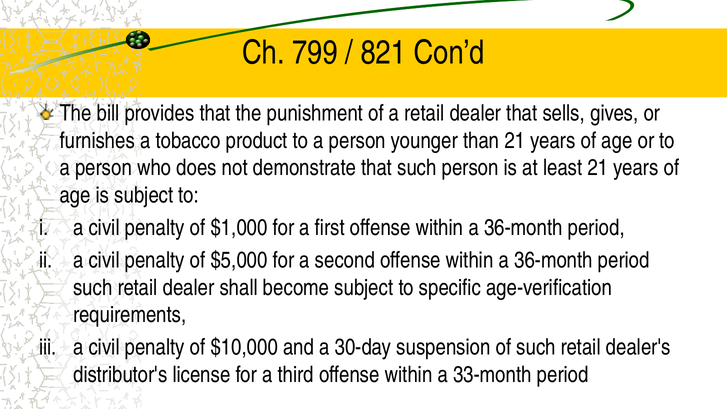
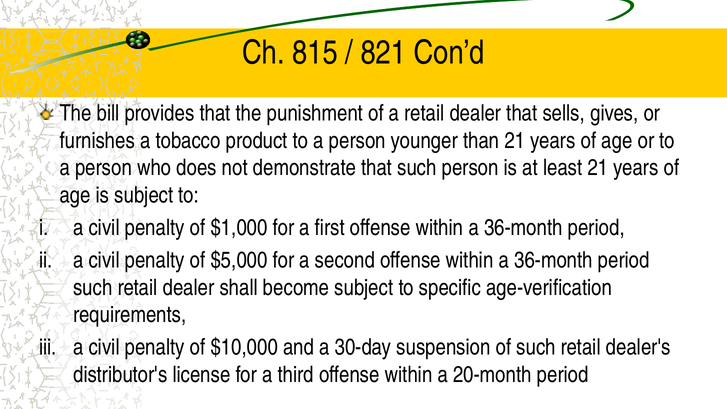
799: 799 -> 815 (315, 53)
33-month: 33-month -> 20-month (492, 375)
